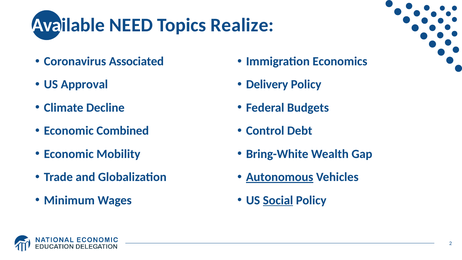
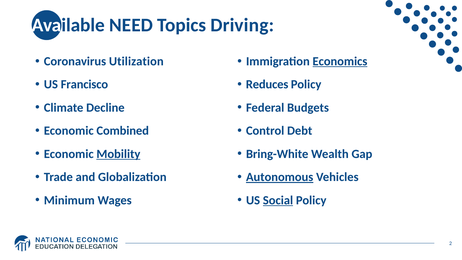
Realize: Realize -> Driving (242, 25)
Associated: Associated -> Utilization (136, 61)
Economics underline: none -> present (340, 61)
Approval: Approval -> Francisco (84, 84)
Delivery: Delivery -> Reduces (267, 84)
Mobility underline: none -> present (118, 154)
